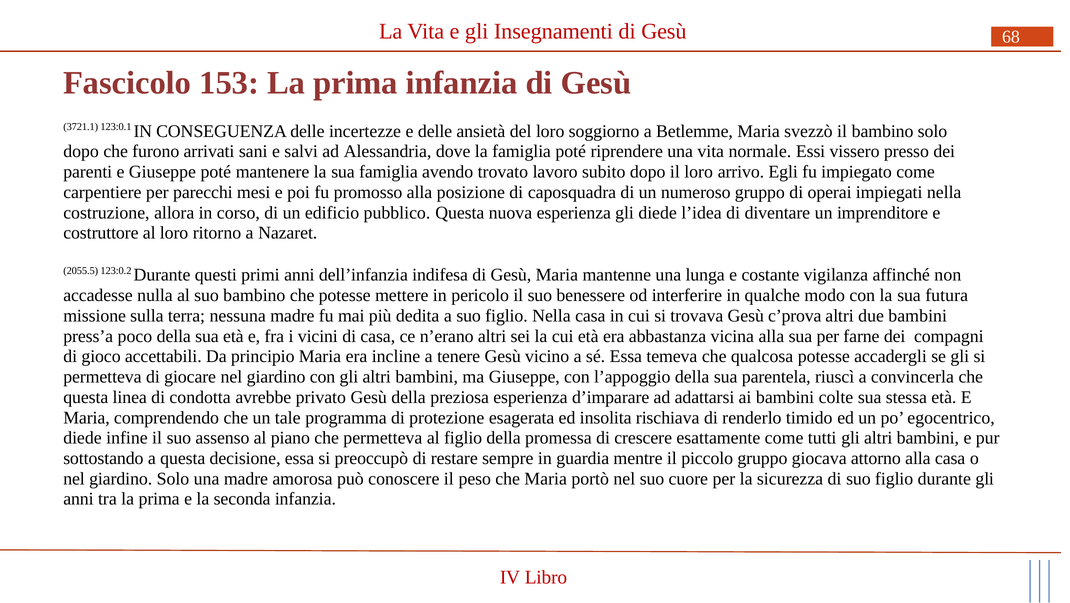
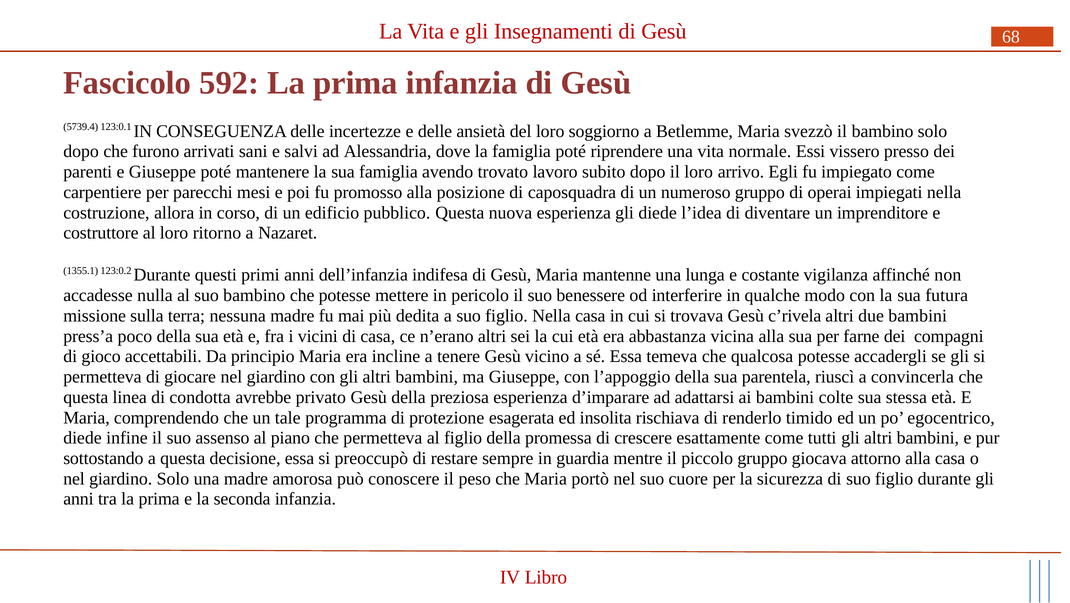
153: 153 -> 592 (229, 83)
3721.1: 3721.1 -> 5739.4 (81, 127)
2055.5: 2055.5 -> 1355.1 (81, 271)
c’prova: c’prova -> c’rivela (795, 316)
